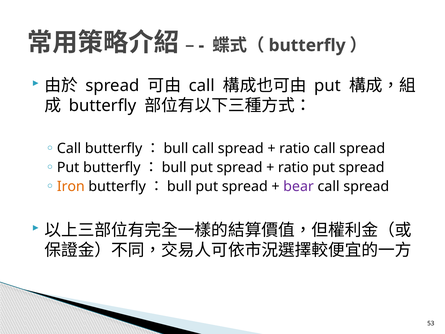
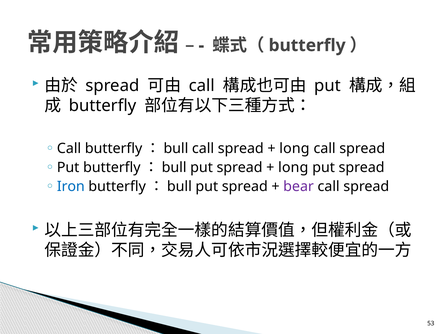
ratio: ratio -> long (294, 148)
ratio: ratio -> long (293, 167)
Iron colour: orange -> blue (71, 186)
